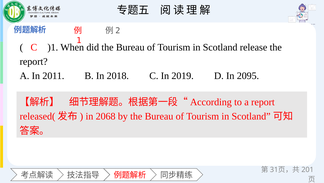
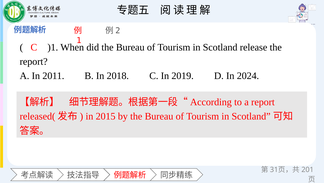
2095: 2095 -> 2024 (248, 76)
2068: 2068 -> 2015 (106, 116)
